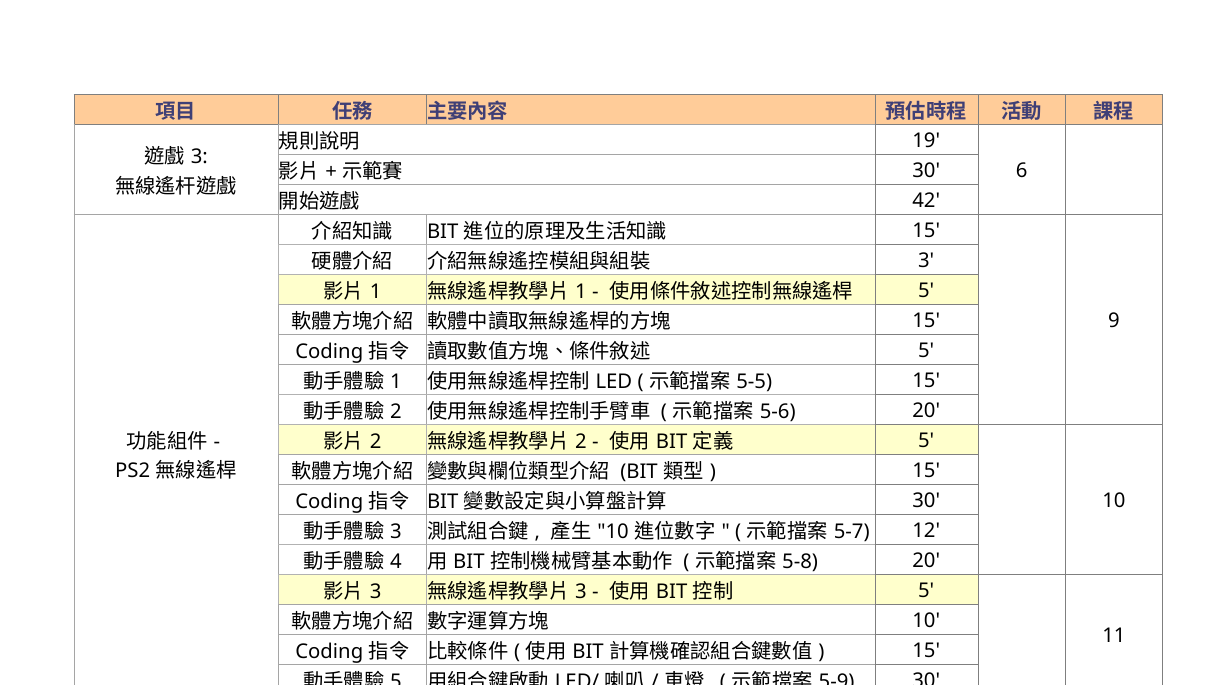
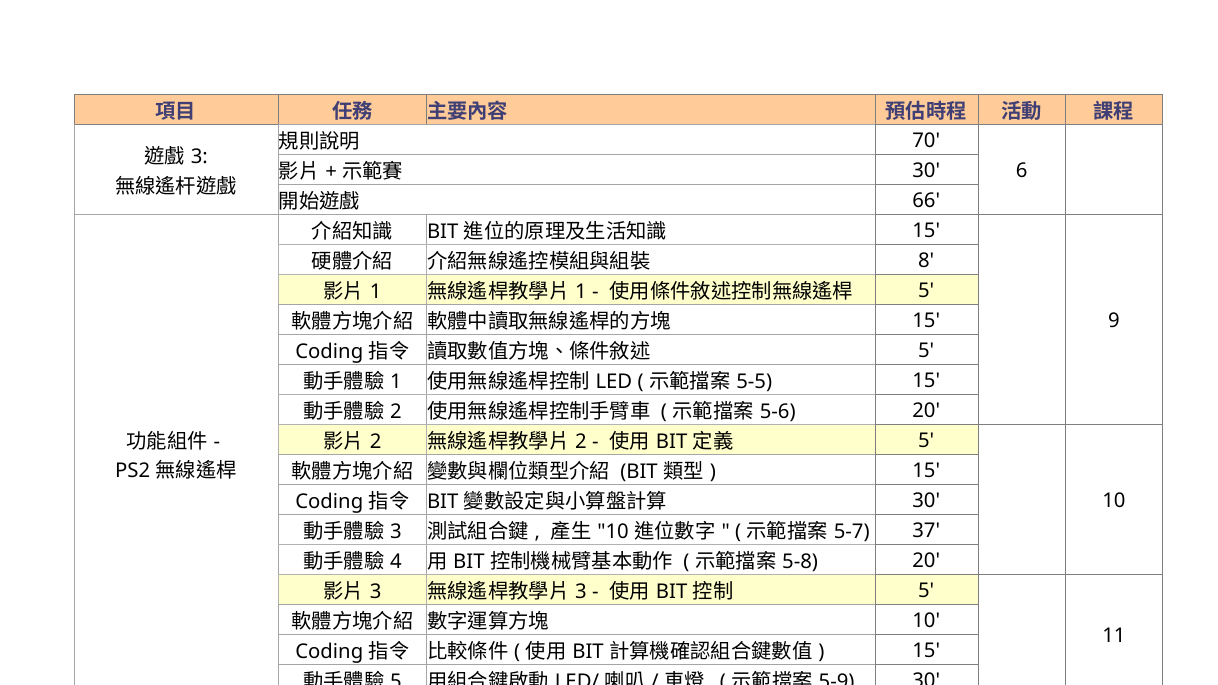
19: 19 -> 70 (926, 141)
42: 42 -> 66 (926, 201)
3: 3 -> 8 (926, 261)
12: 12 -> 37 (926, 531)
